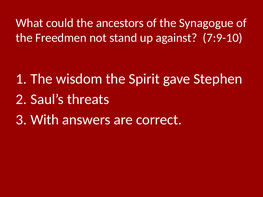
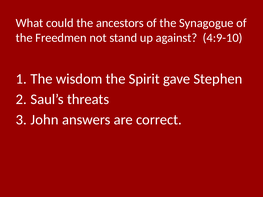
7:9-10: 7:9-10 -> 4:9-10 (223, 38)
With: With -> John (45, 120)
